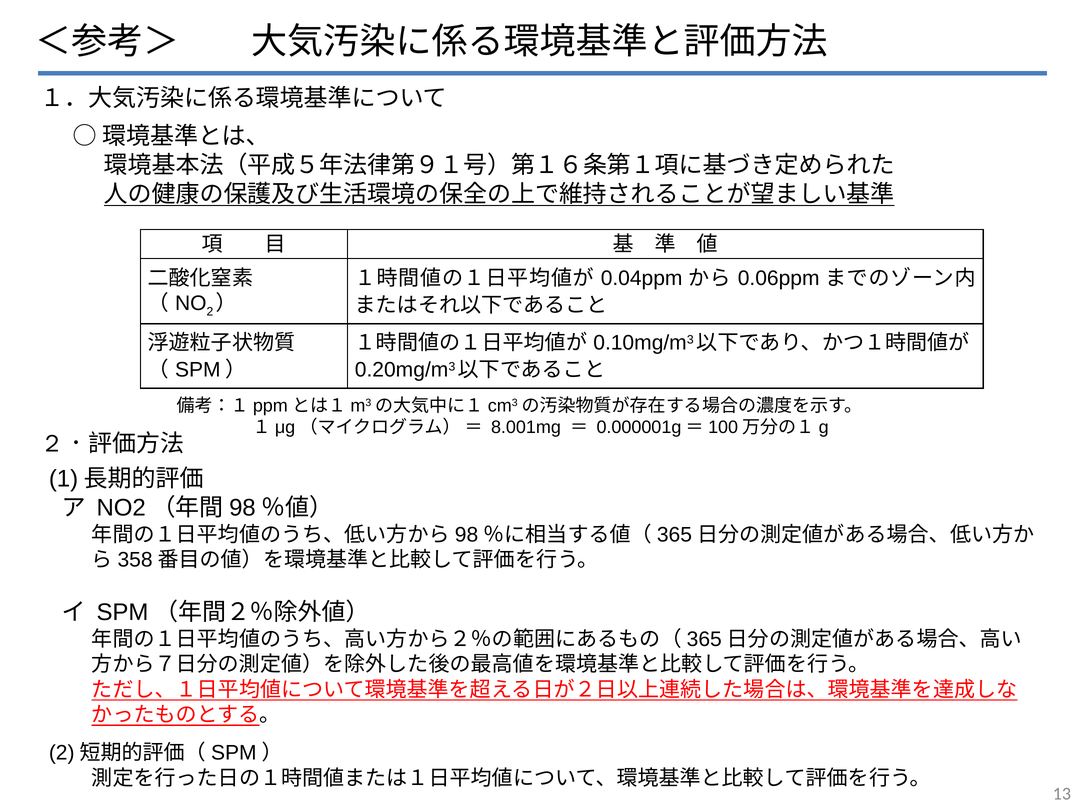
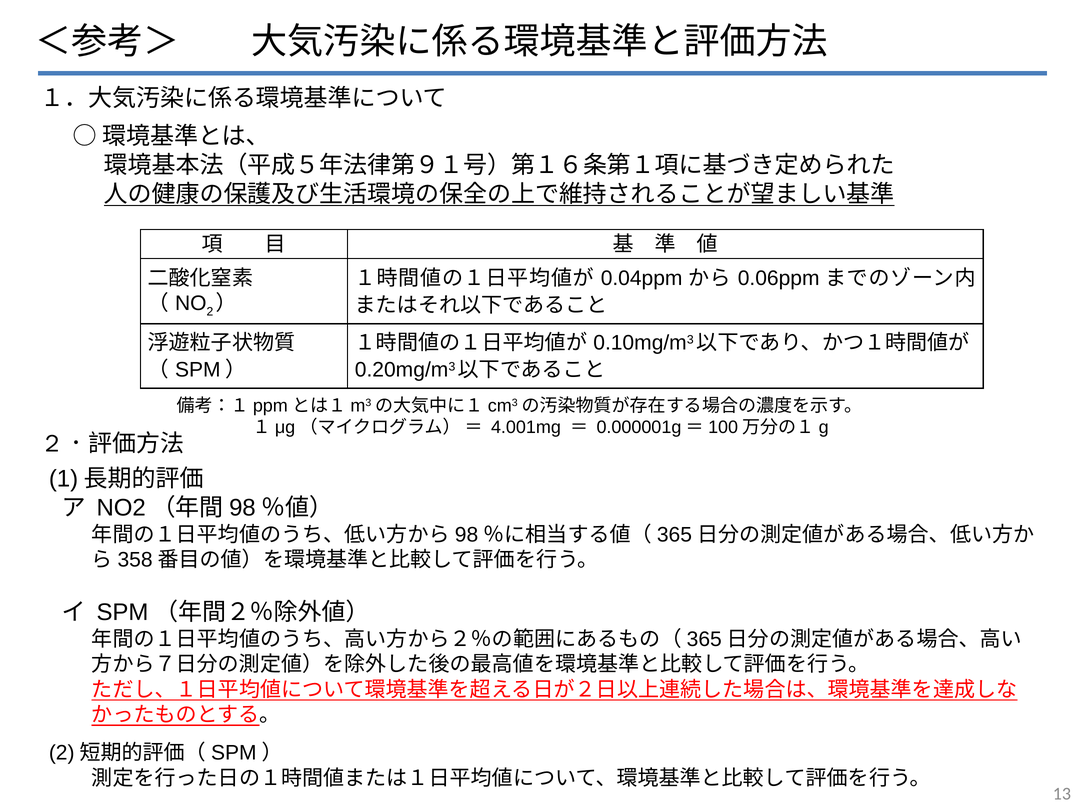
8.001mg: 8.001mg -> 4.001mg (526, 427)
